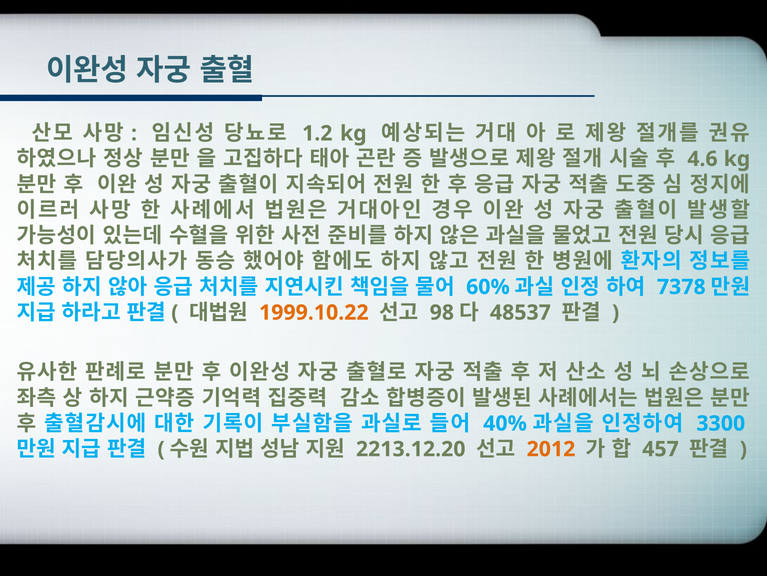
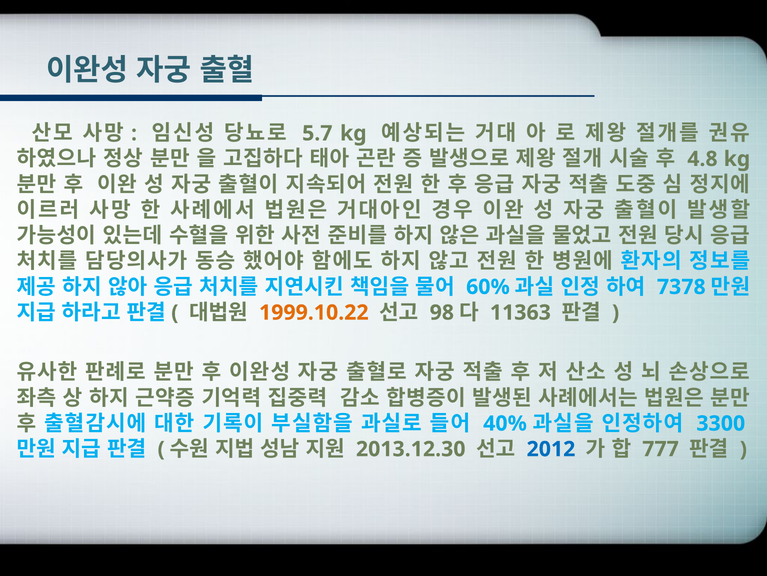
1.2: 1.2 -> 5.7 (317, 133)
4.6: 4.6 -> 4.8 (702, 159)
48537: 48537 -> 11363 (520, 312)
2213.12.20: 2213.12.20 -> 2013.12.30 (411, 449)
2012 colour: orange -> blue (551, 449)
457: 457 -> 777 (661, 449)
